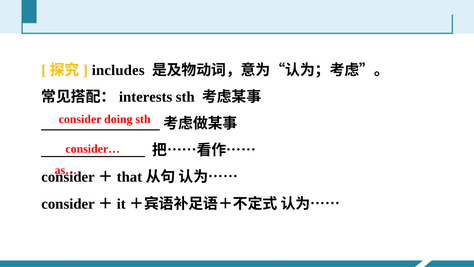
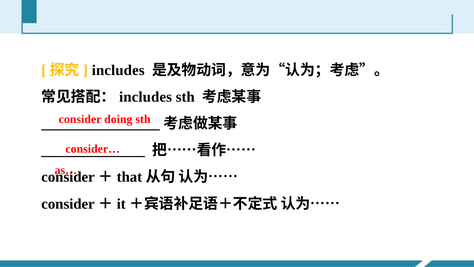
interests: interests -> includes (146, 97)
